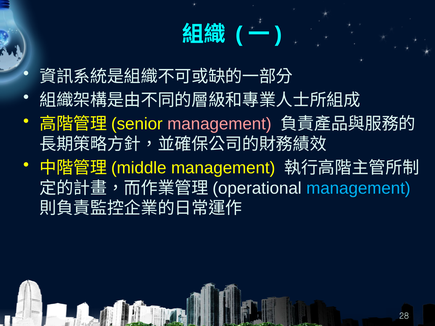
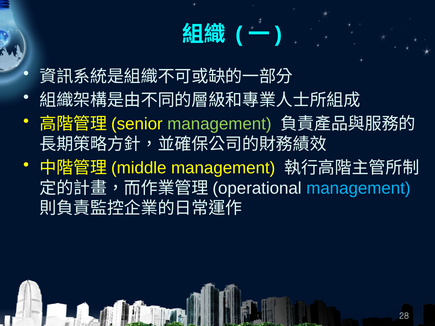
management colour: pink -> light green (219, 124)
